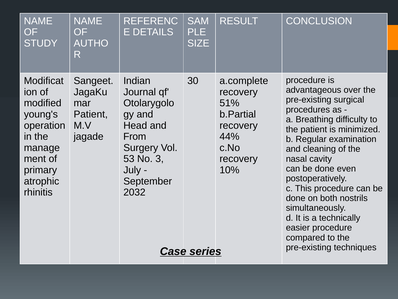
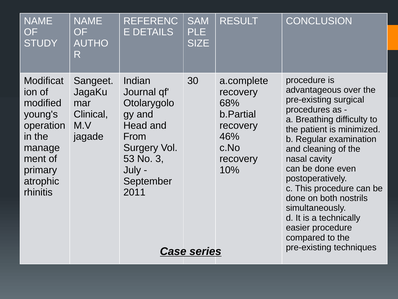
51%: 51% -> 68% (229, 103)
Patient: Patient -> Clinical (91, 114)
44%: 44% -> 46% (229, 136)
2032: 2032 -> 2011 (134, 192)
